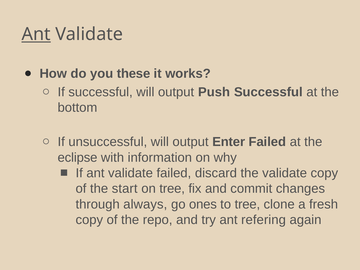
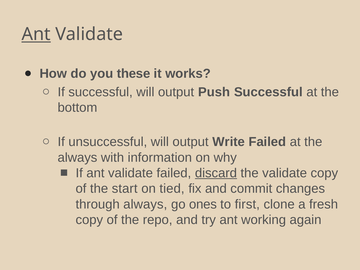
Enter: Enter -> Write (229, 142)
eclipse: eclipse -> always (77, 157)
discard underline: none -> present (216, 173)
on tree: tree -> tied (172, 189)
to tree: tree -> first (247, 204)
refering: refering -> working (264, 220)
